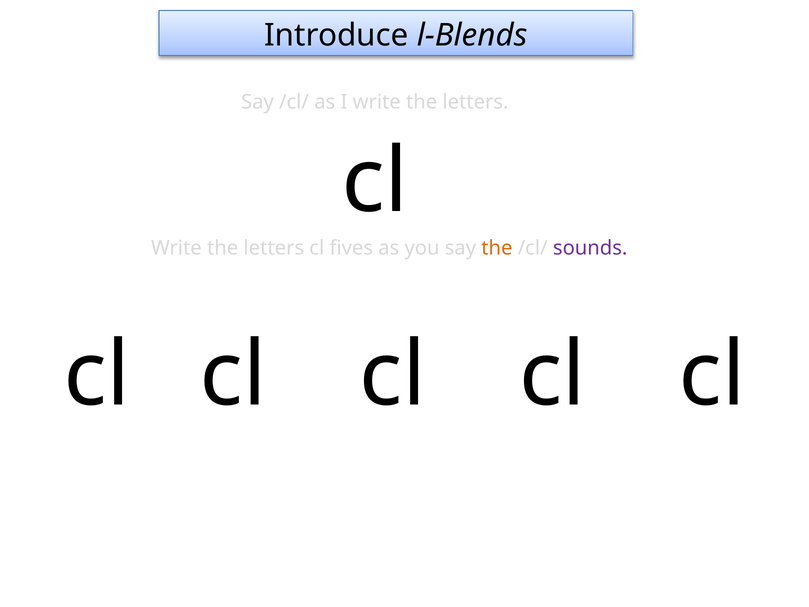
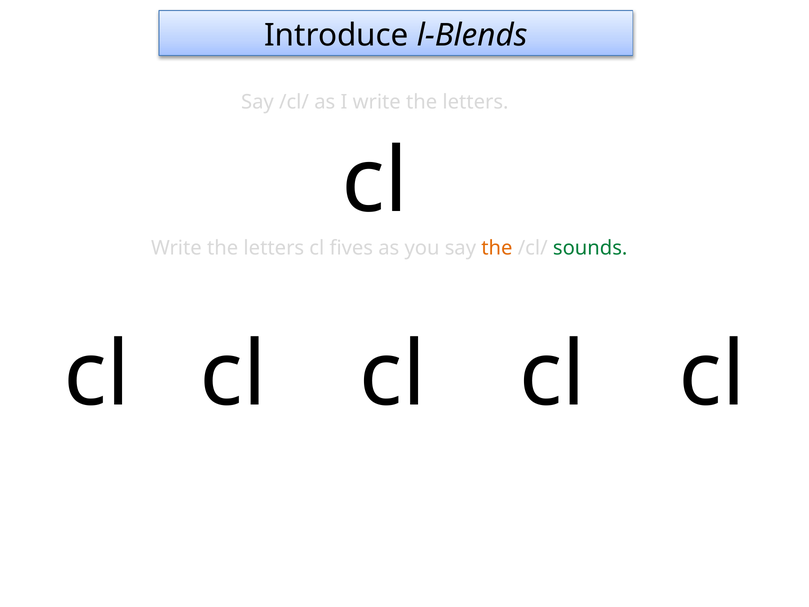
sounds colour: purple -> green (590, 248)
